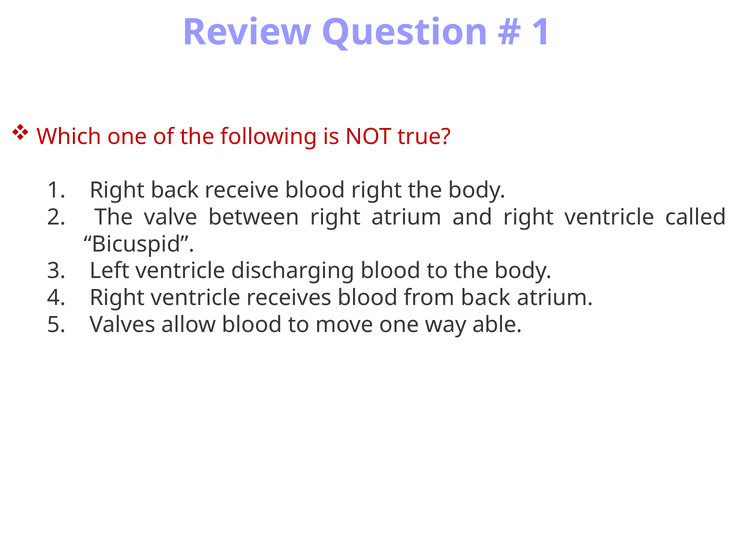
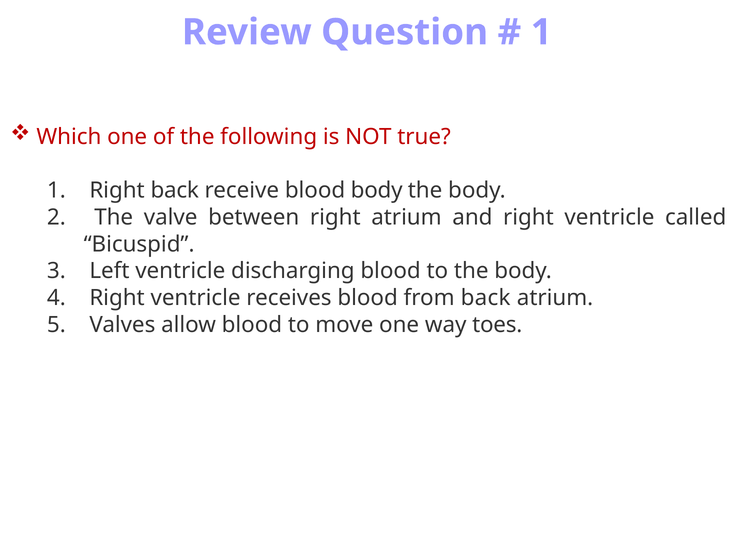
blood right: right -> body (377, 191)
able: able -> toes (497, 325)
